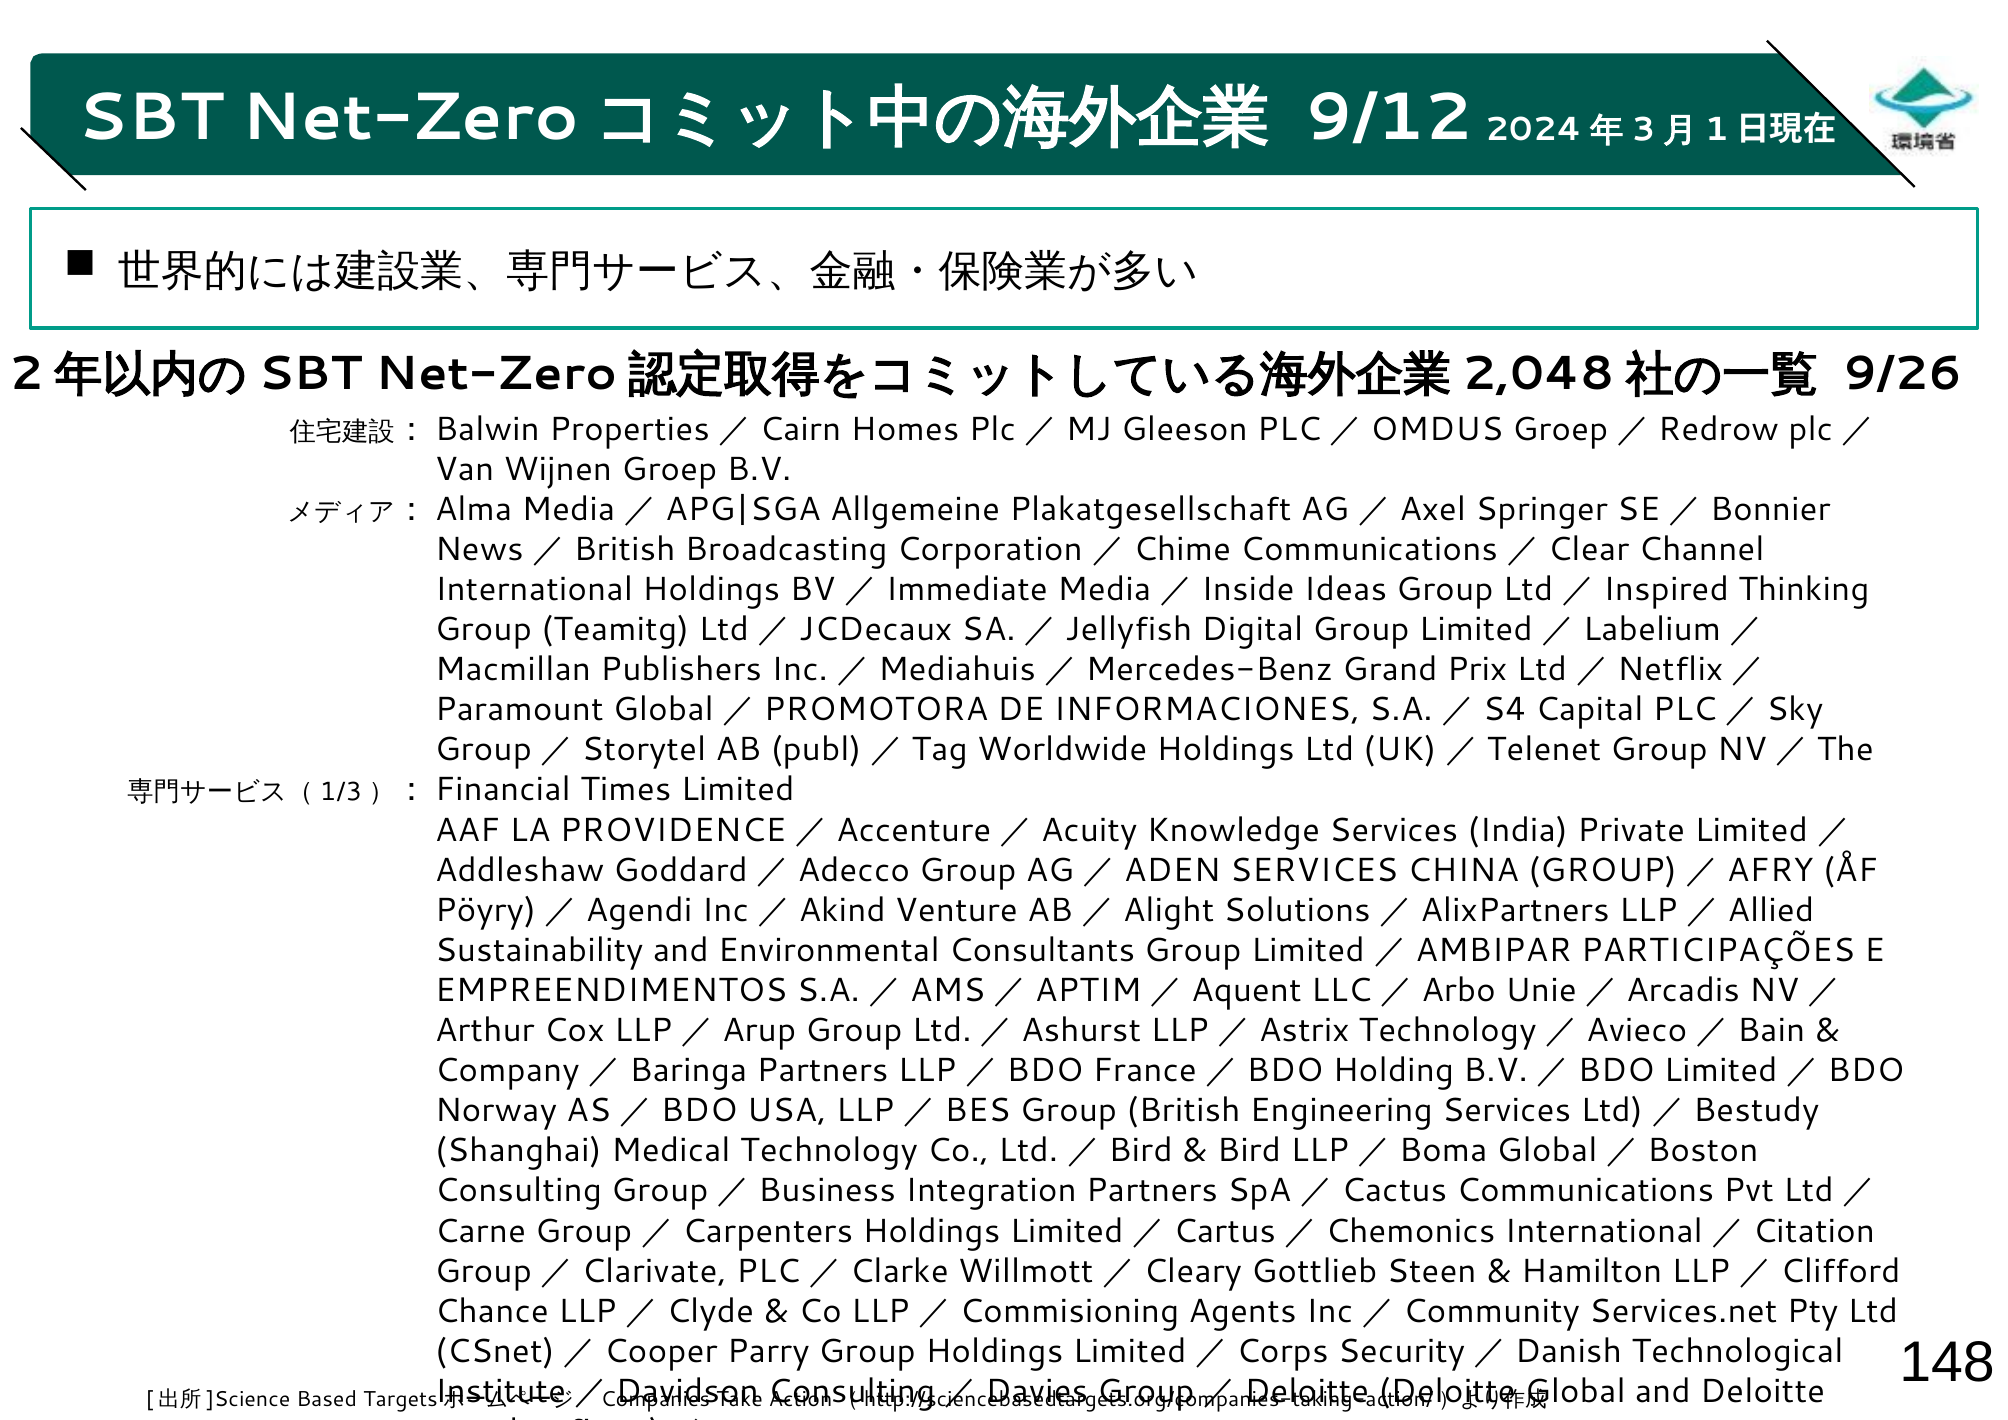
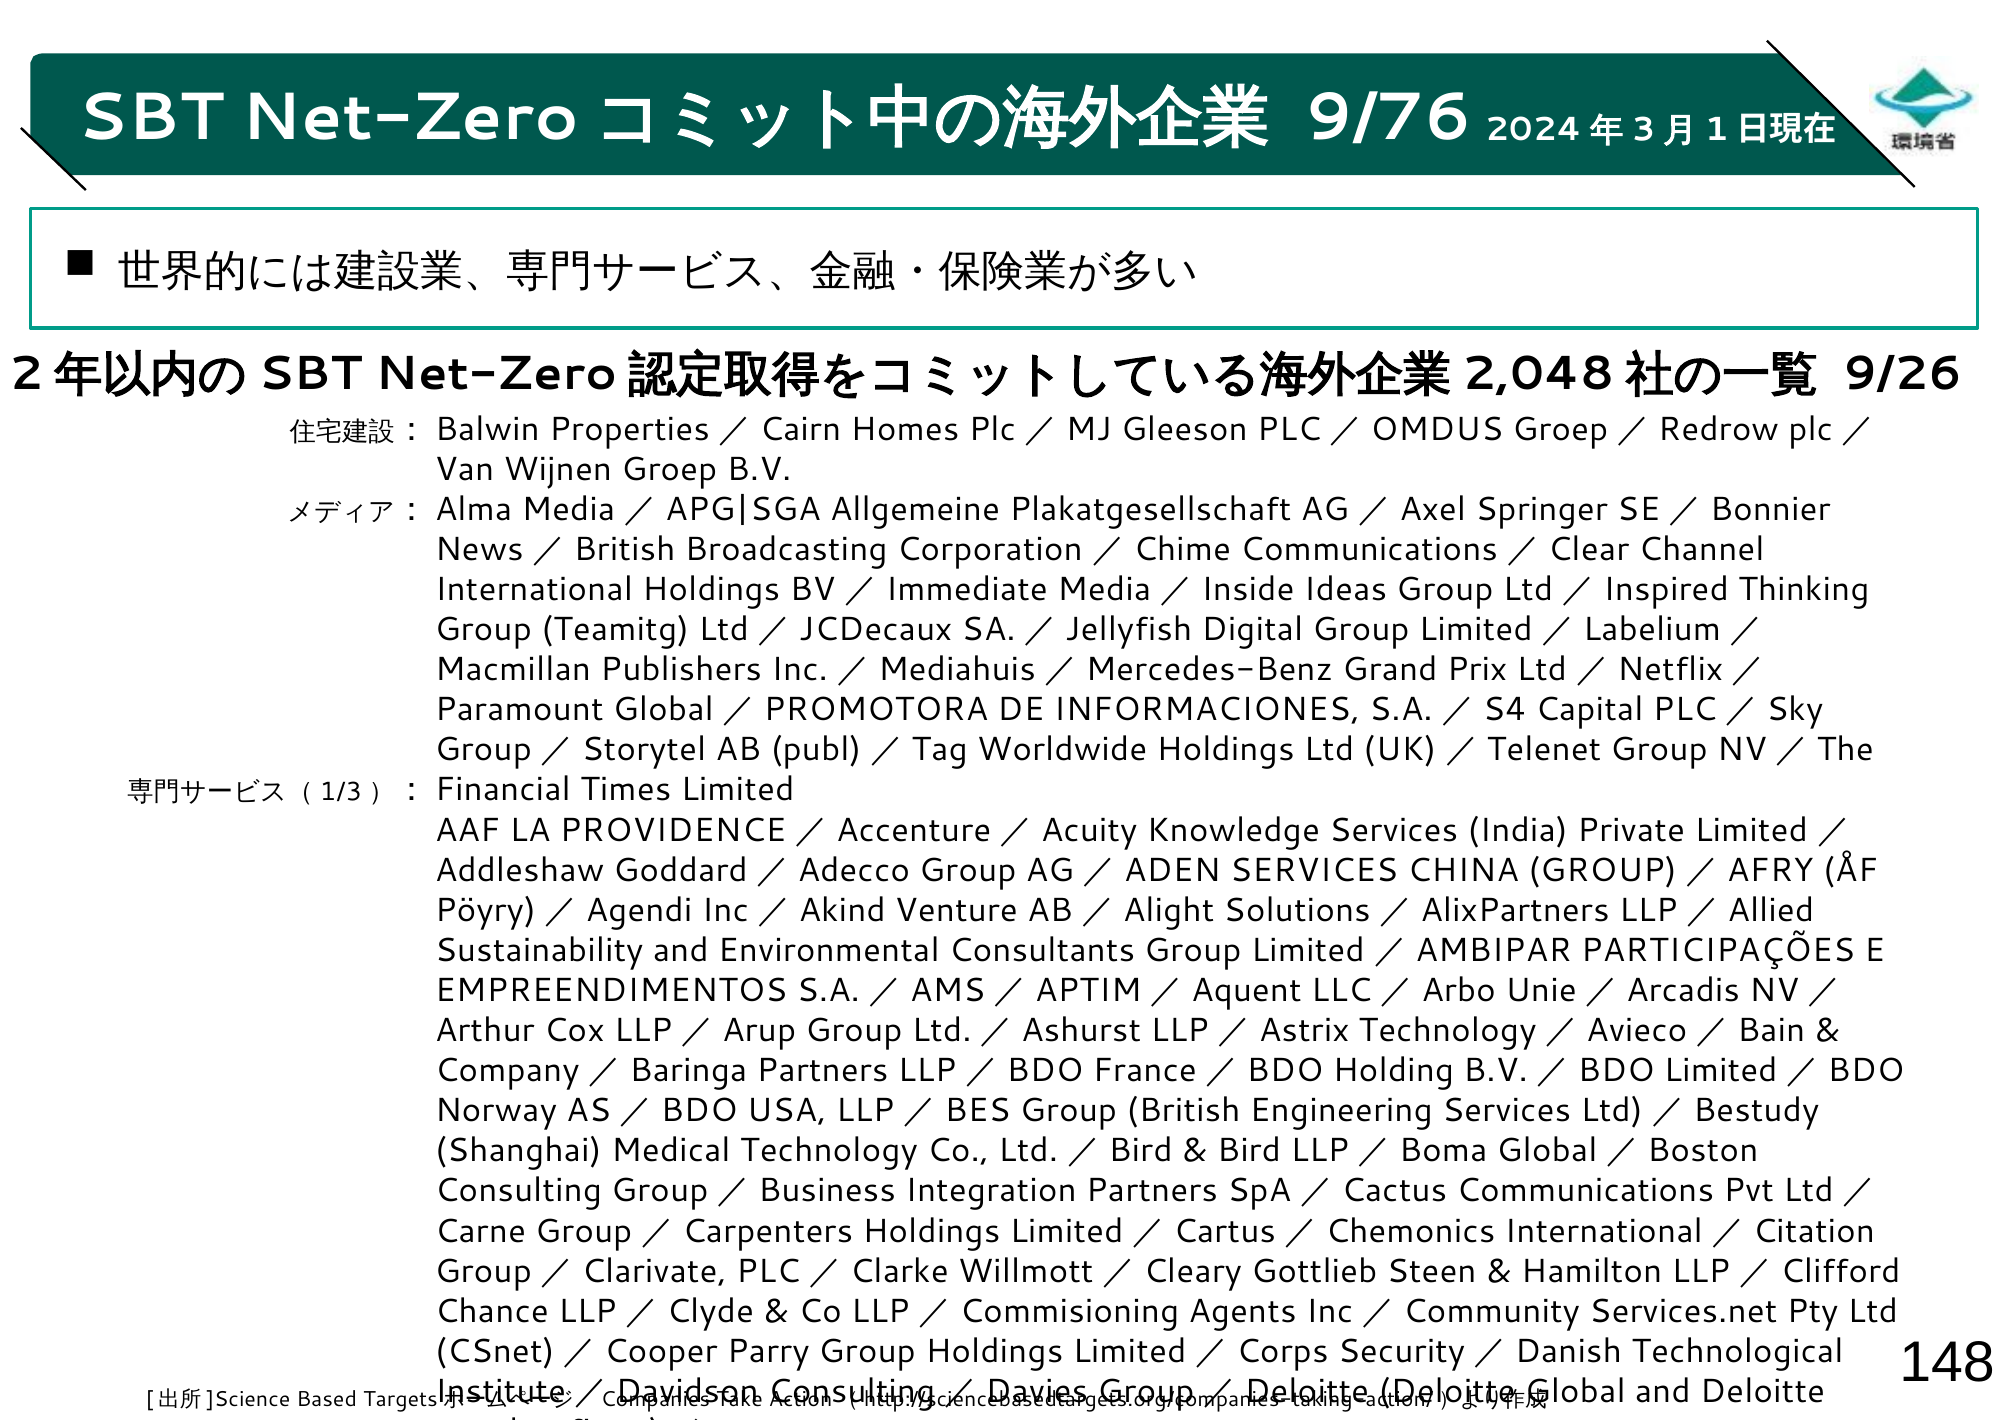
9/12: 9/12 -> 9/76 (1389, 117)
